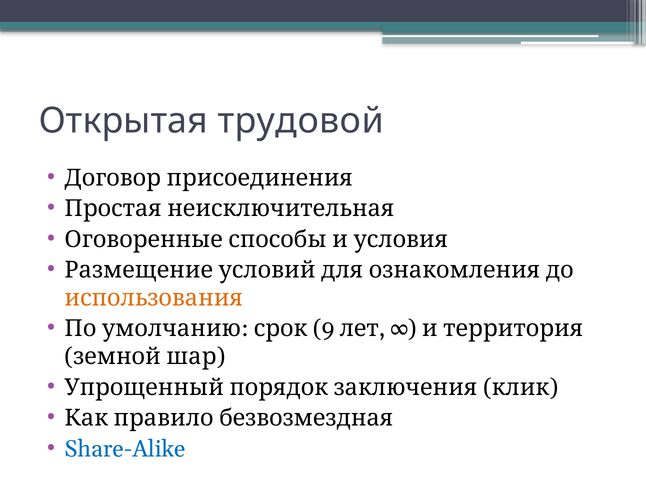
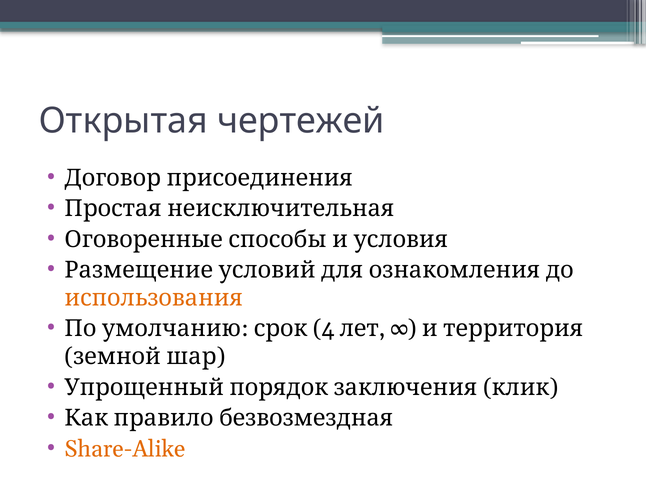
трудовой: трудовой -> чертежей (301, 121)
9: 9 -> 4 (324, 328)
Share-Alike colour: blue -> orange (125, 448)
